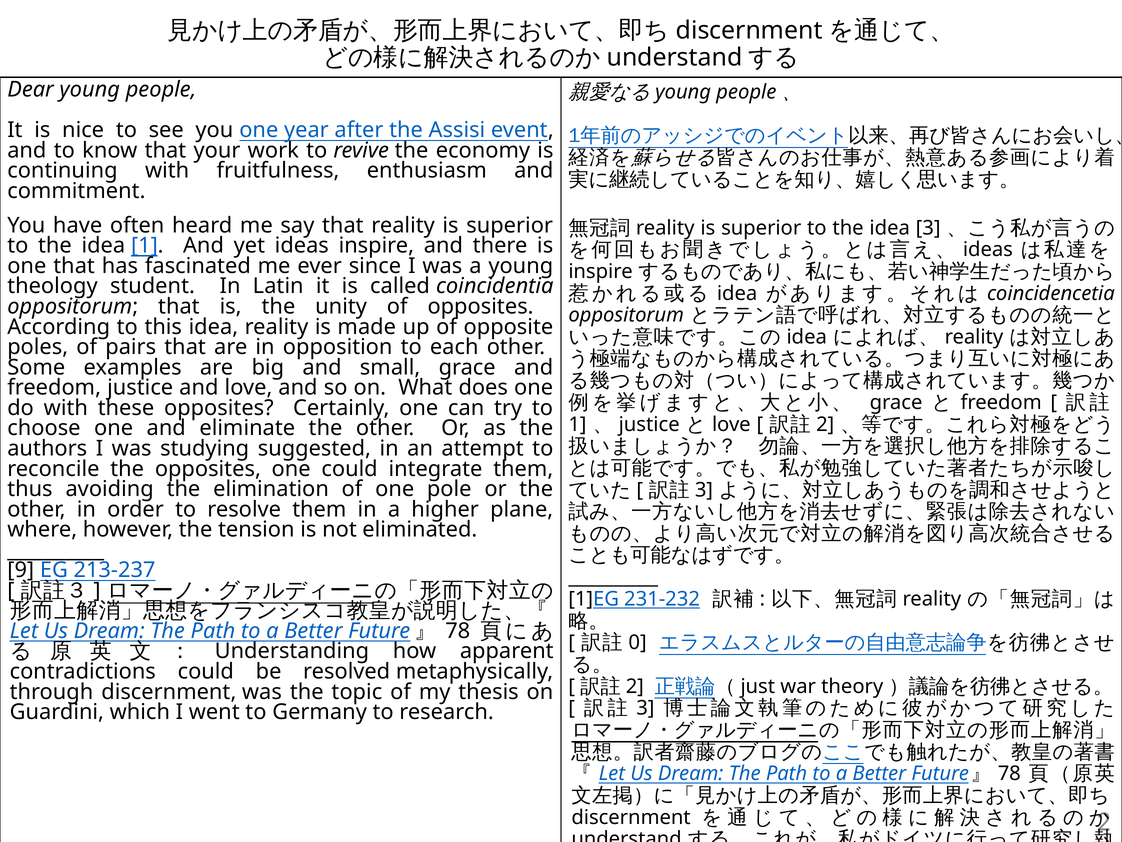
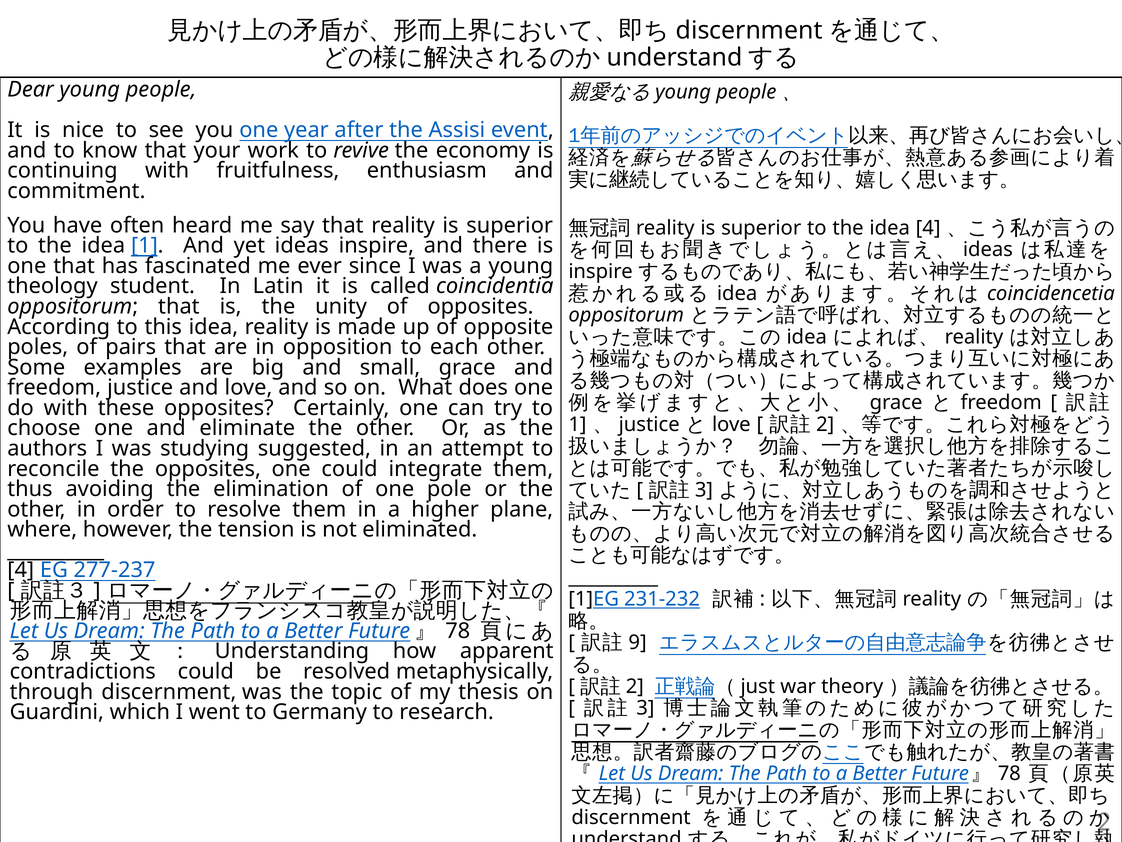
idea 3: 3 -> 4 (928, 228)
9: 9 -> 4 (21, 570)
213-237: 213-237 -> 277-237 (114, 570)
0: 0 -> 9 (638, 642)
